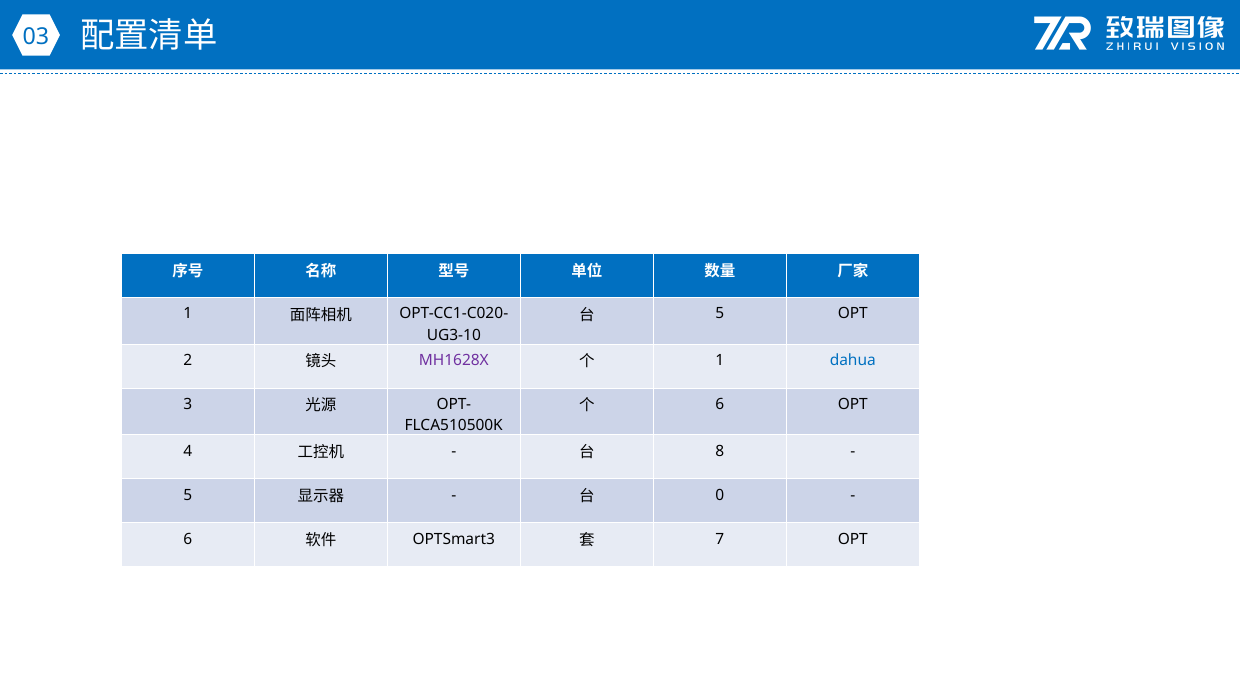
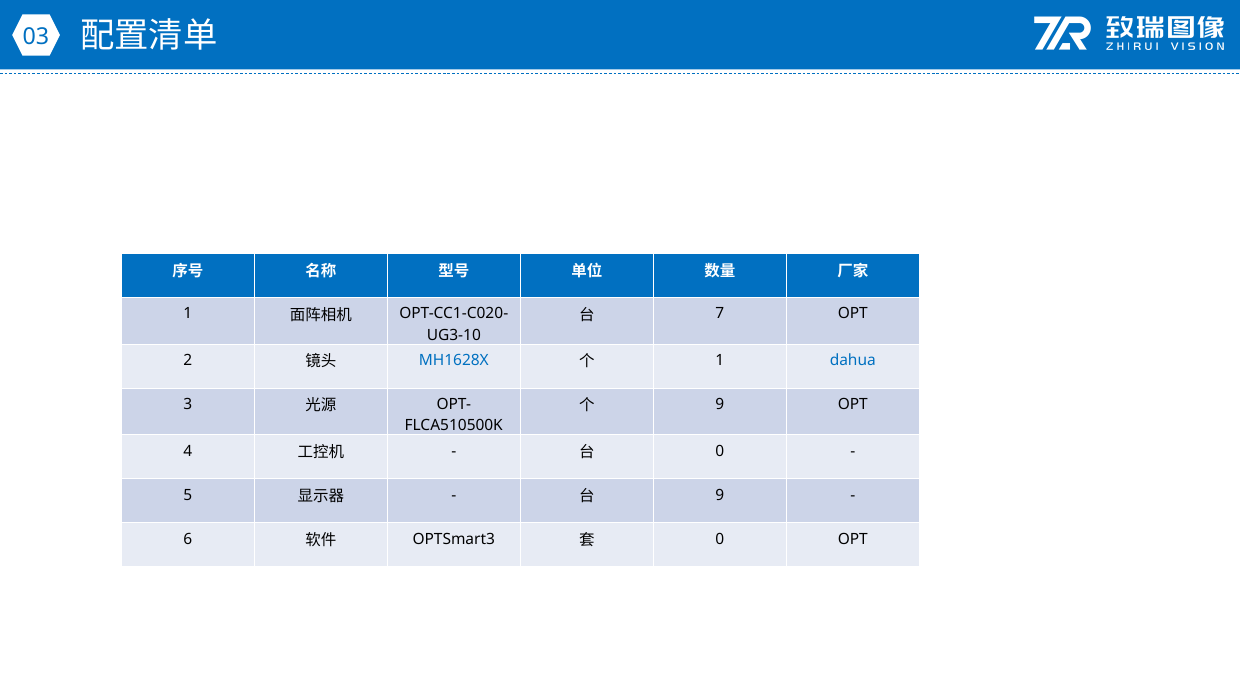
5: 5 -> 7 (720, 314)
MH1628X colour: purple -> blue (454, 360)
6: 6 -> 9 (720, 404)
8: 8 -> 0 (720, 451)
0: 0 -> 9 (720, 495)
7: 7 -> 0 (720, 538)
